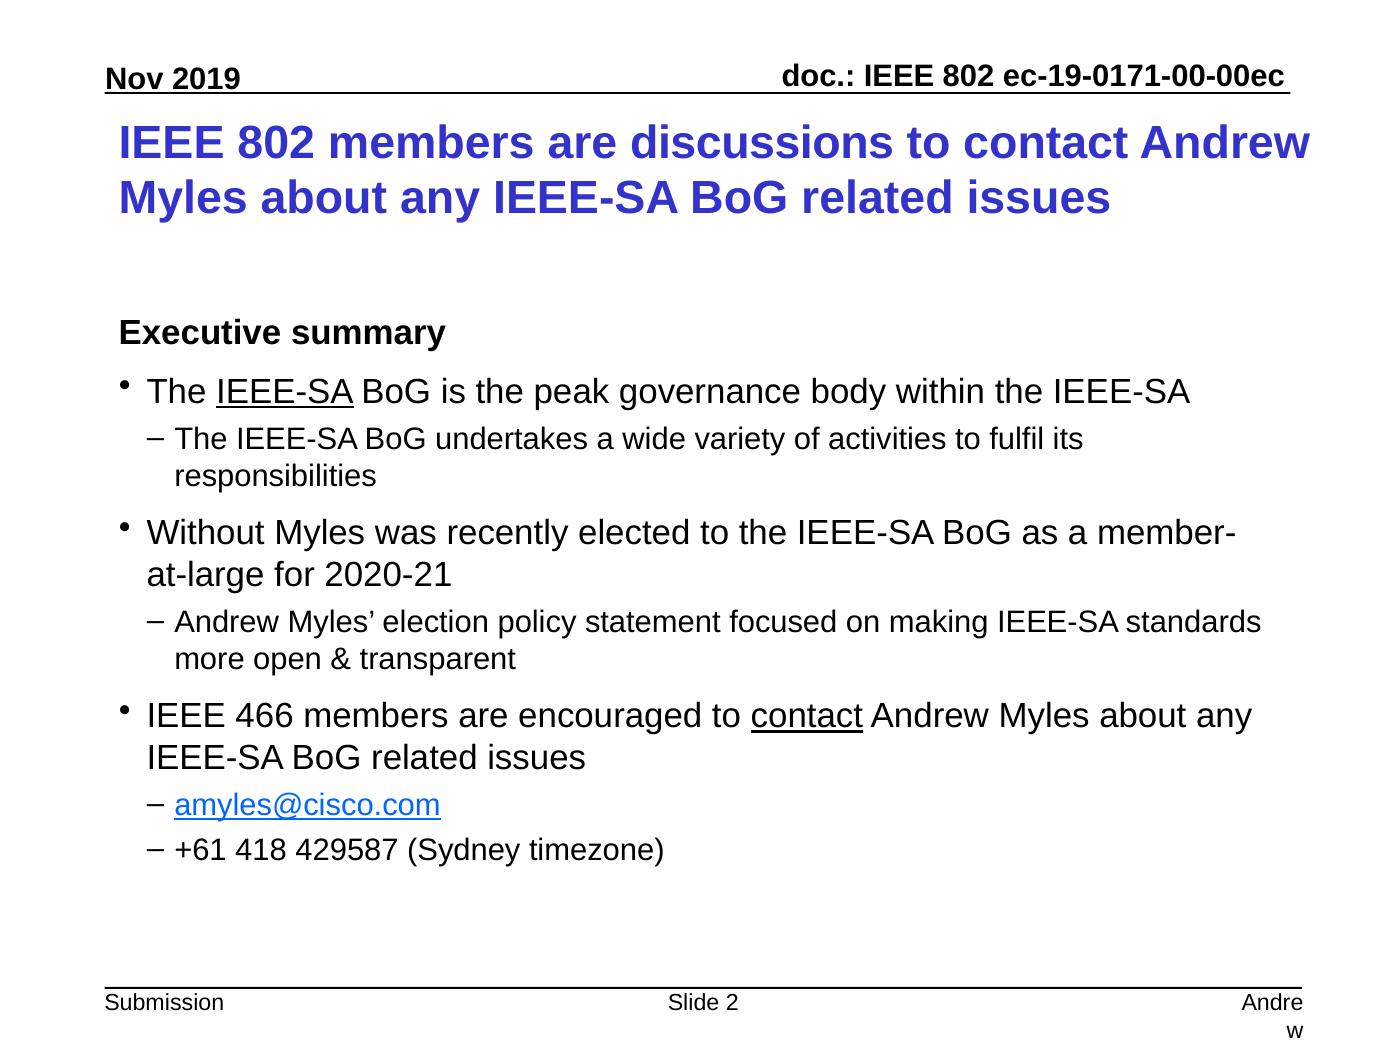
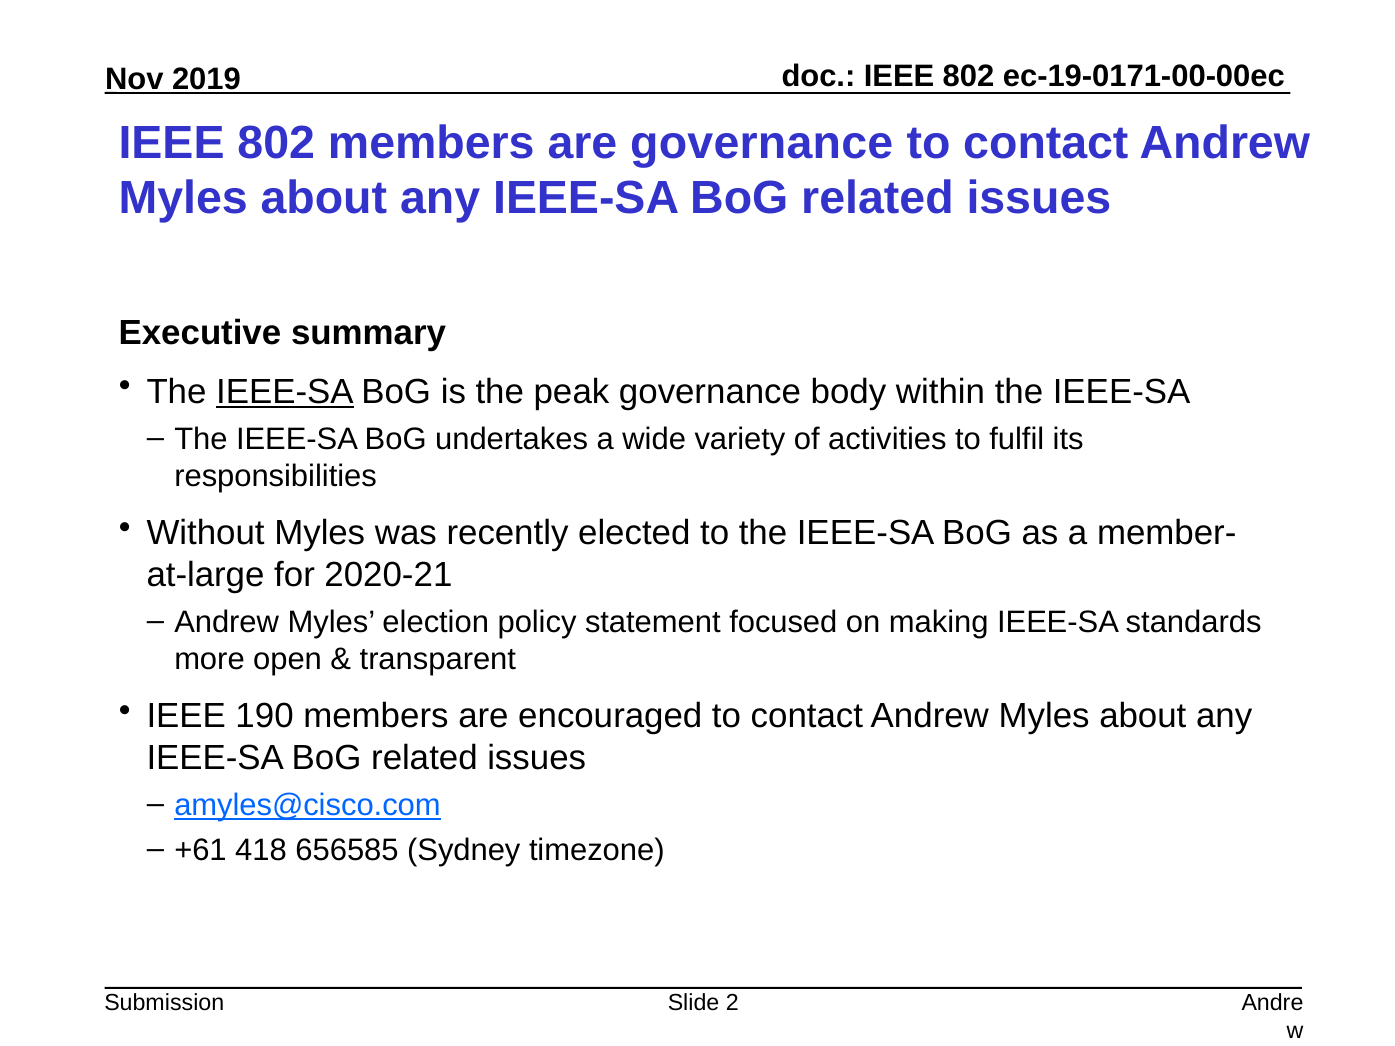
are discussions: discussions -> governance (762, 143)
466: 466 -> 190 (265, 717)
contact underline: present -> none (807, 717)
429587: 429587 -> 656585 (347, 850)
